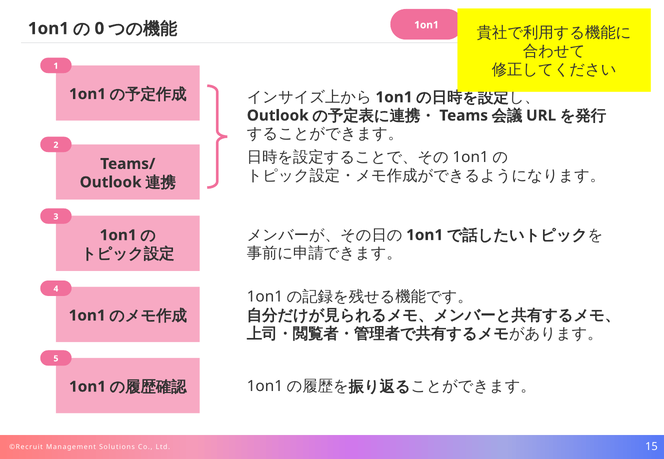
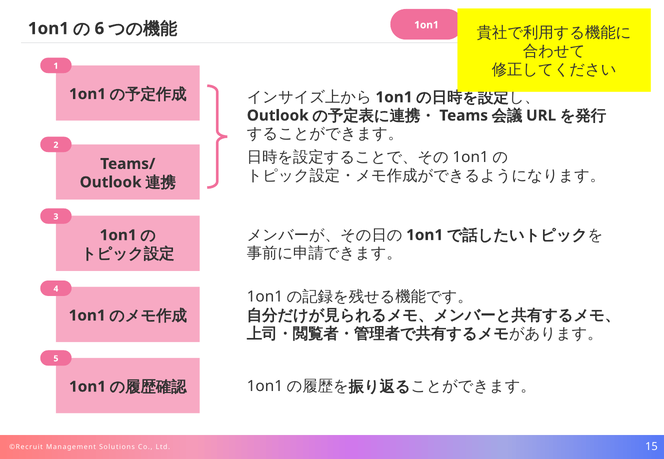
0: 0 -> 6 (99, 29)
